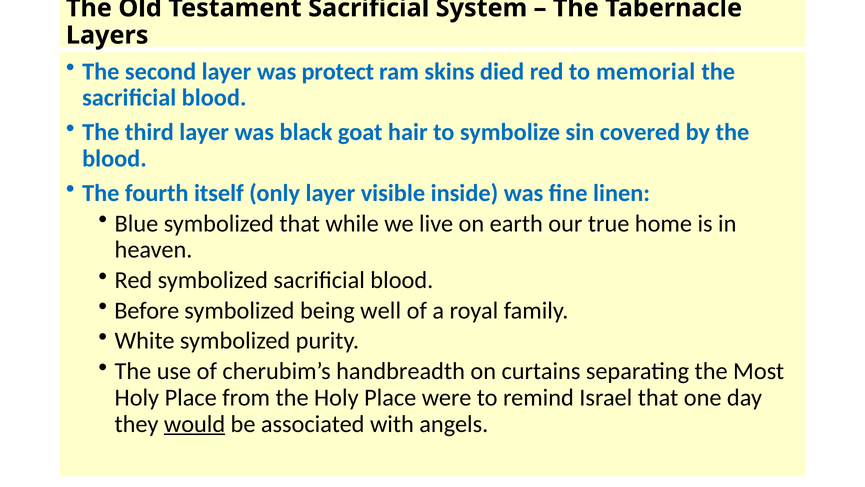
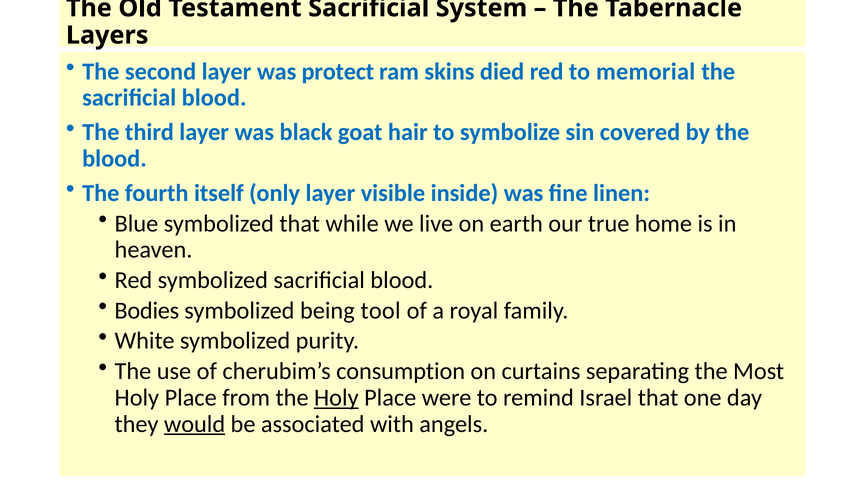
Before: Before -> Bodies (147, 310)
well: well -> tool (381, 310)
handbreadth: handbreadth -> consumption (401, 371)
Holy underline: none -> present (336, 397)
